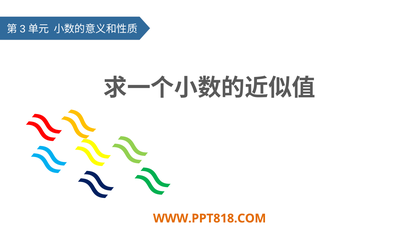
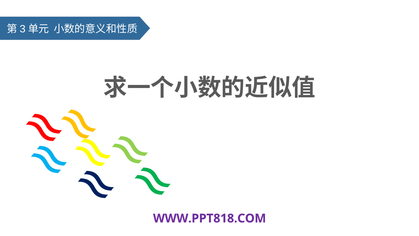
WWW.PPT818.COM colour: orange -> purple (210, 218)
